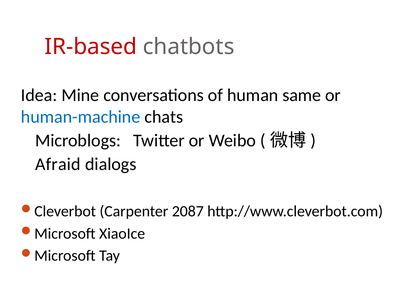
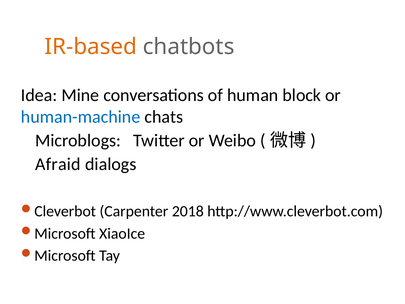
IR-based colour: red -> orange (91, 47)
same: same -> block (302, 95)
2087: 2087 -> 2018 (188, 211)
